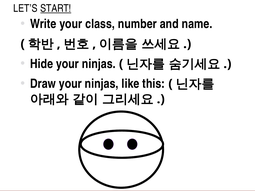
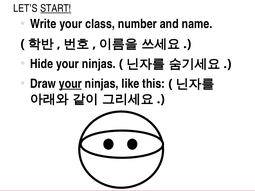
your underline: none -> present (70, 84)
